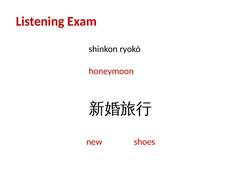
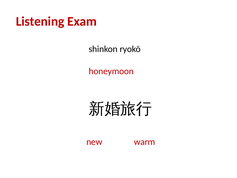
shoes: shoes -> warm (145, 142)
